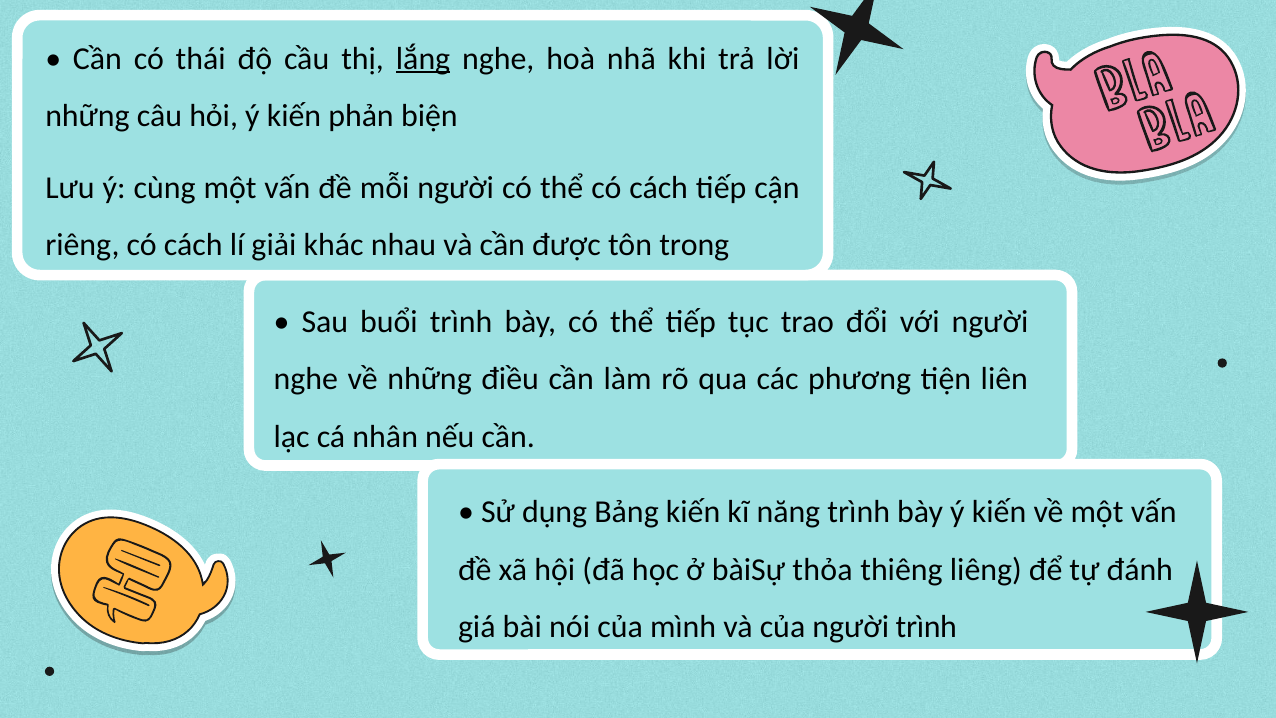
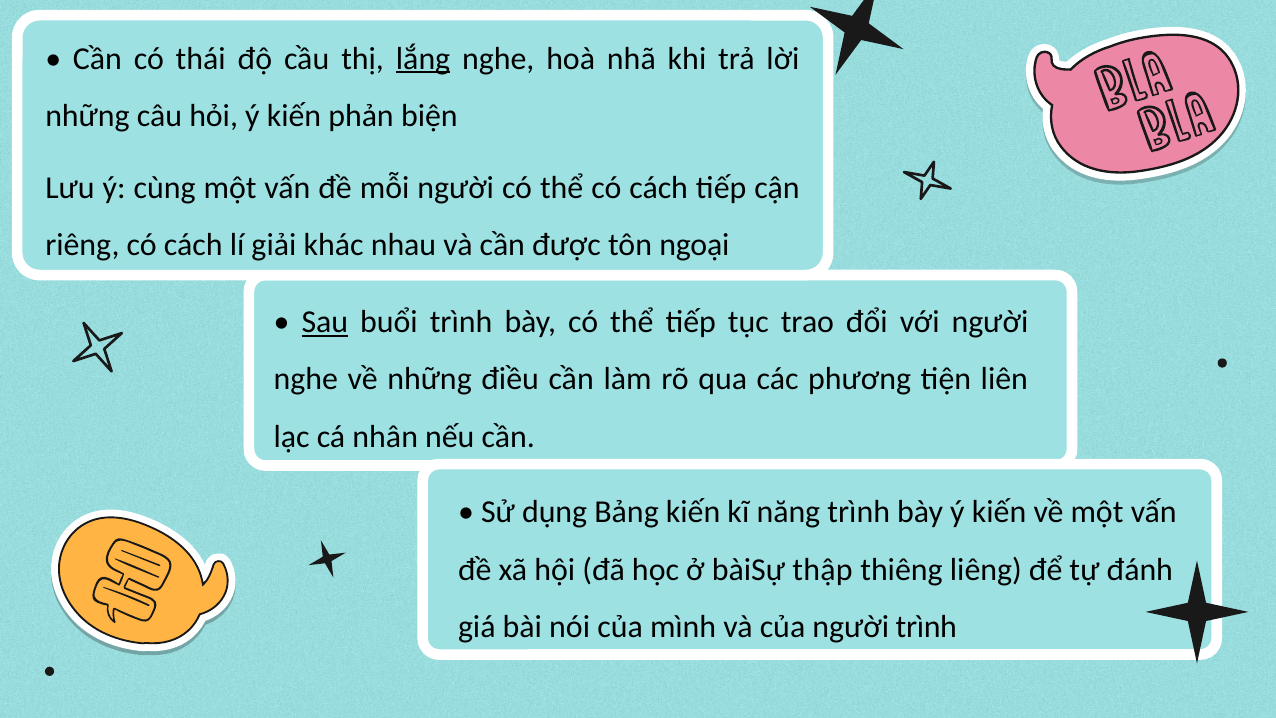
trong: trong -> ngoại (694, 245)
Sau underline: none -> present (325, 322)
thỏa: thỏa -> thập (823, 570)
